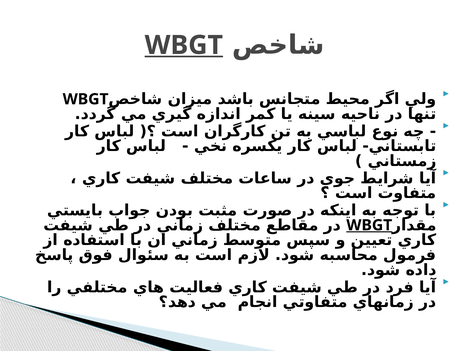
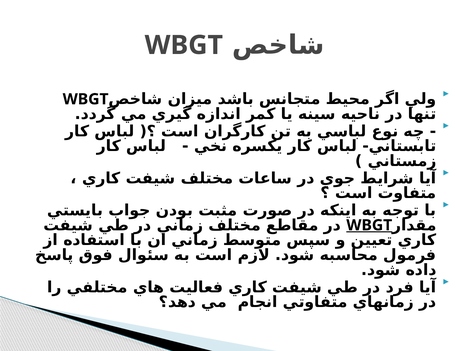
WBGT underline: present -> none (184, 45)
